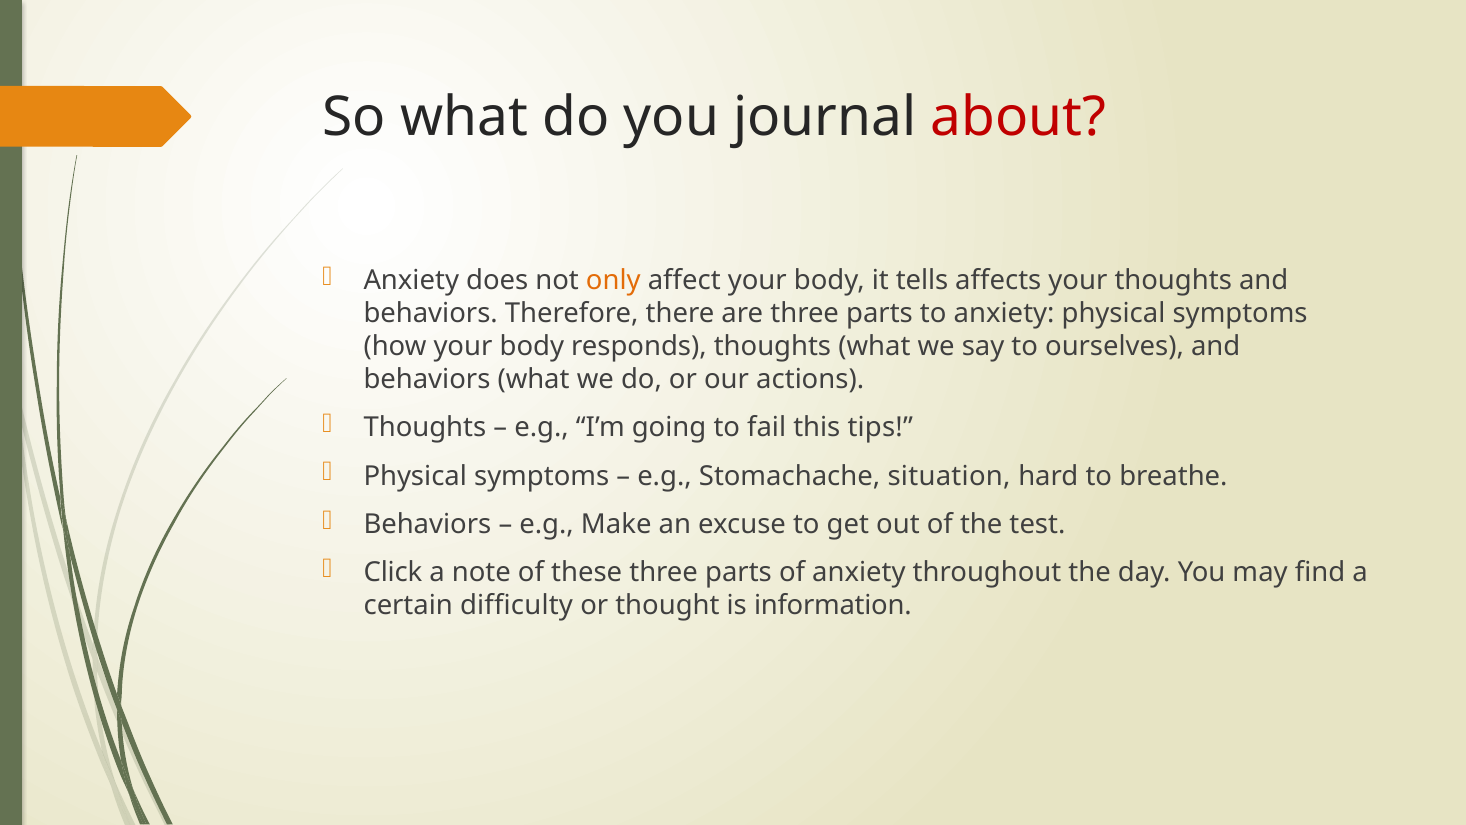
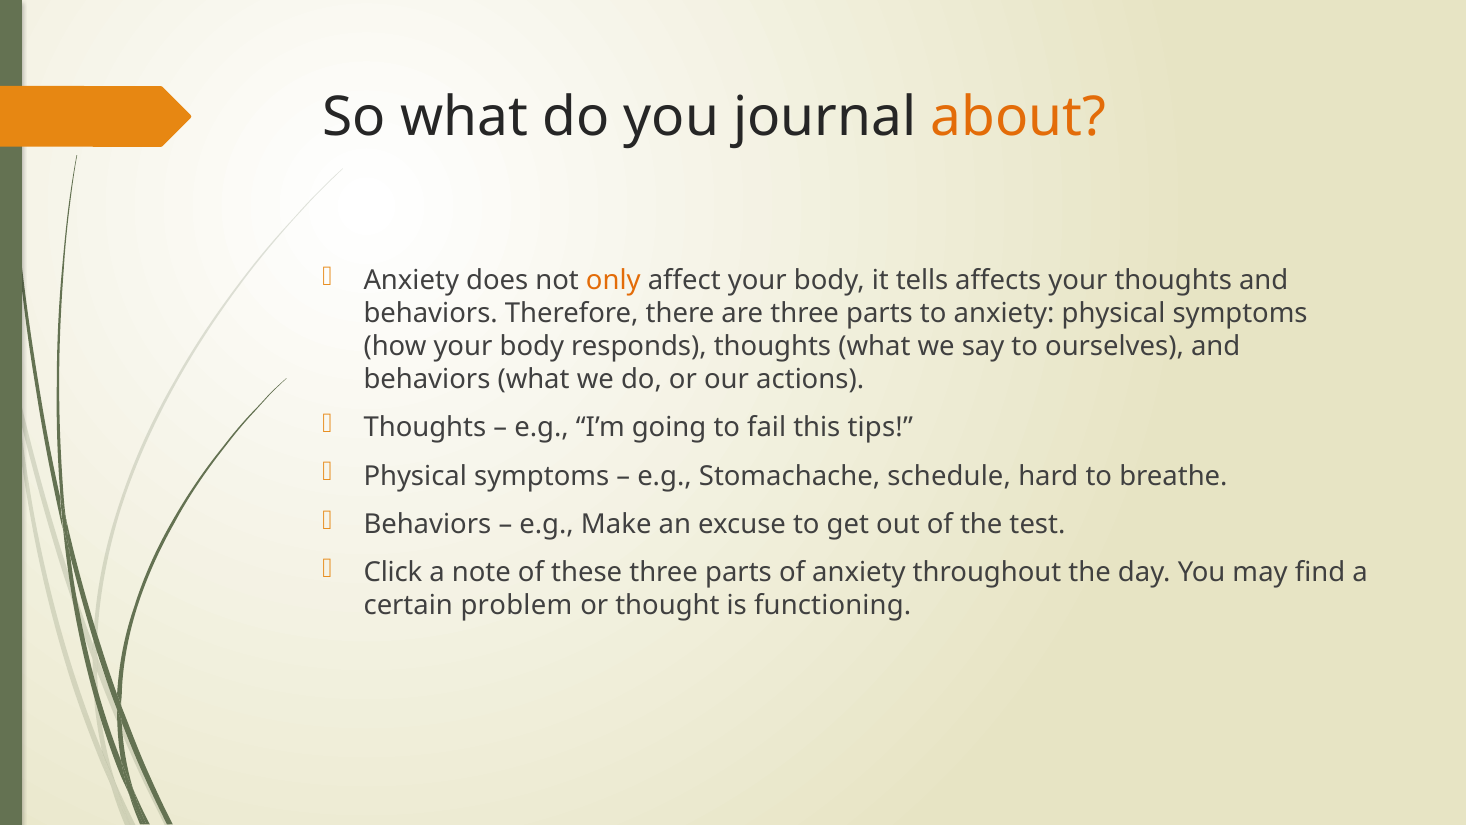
about colour: red -> orange (1018, 117)
situation: situation -> schedule (949, 476)
difficulty: difficulty -> problem (516, 605)
information: information -> functioning (833, 605)
